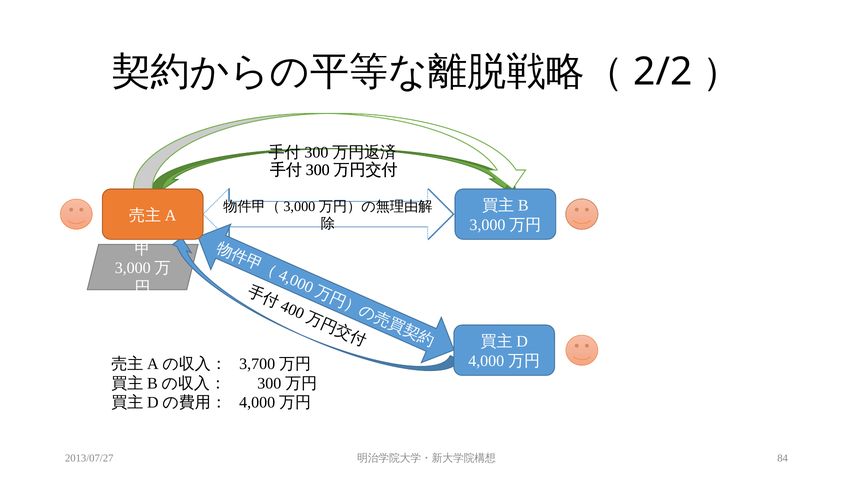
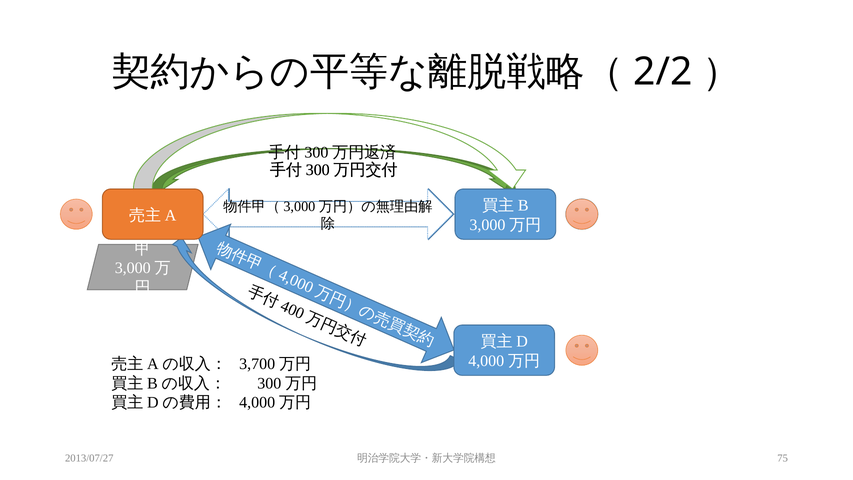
84: 84 -> 75 (783, 458)
